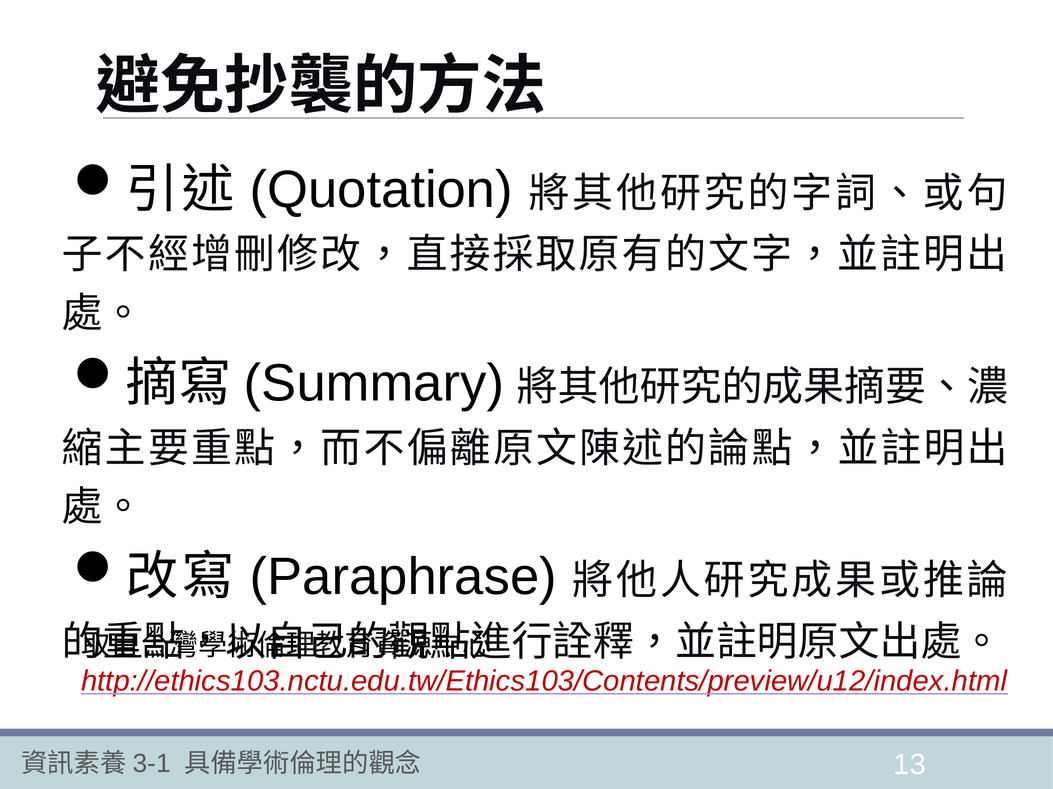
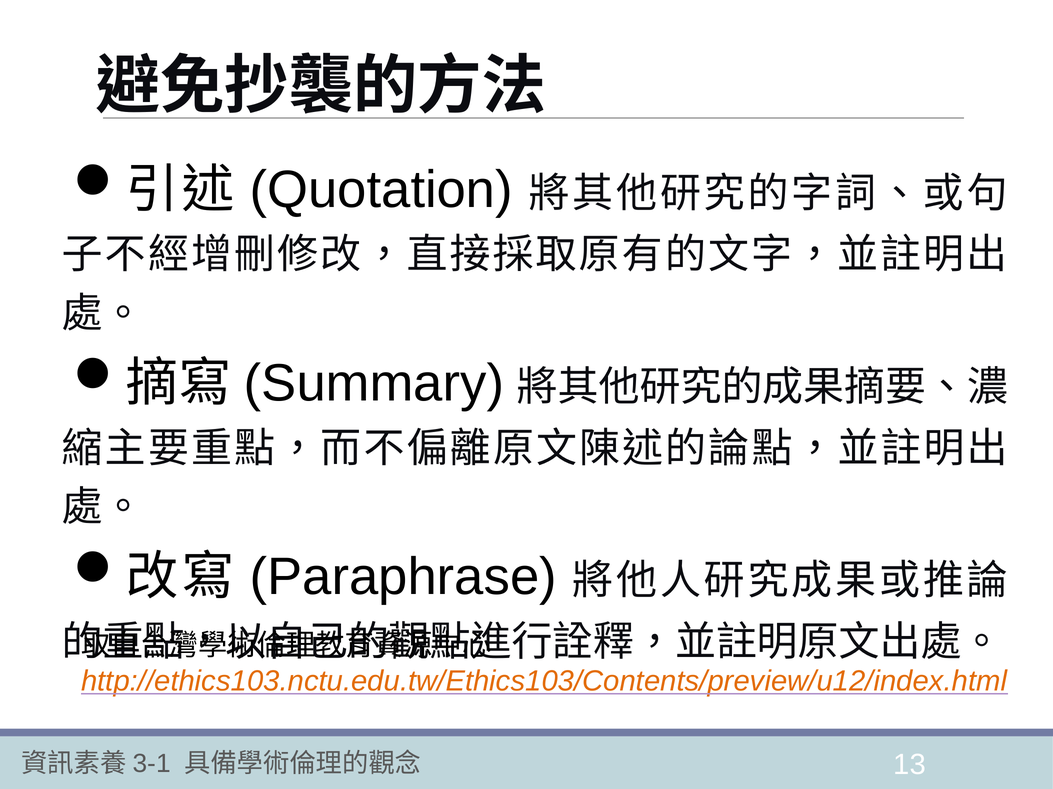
http://ethics103.nctu.edu.tw/Ethics103/Contents/preview/u12/index.html colour: red -> orange (544, 682)
